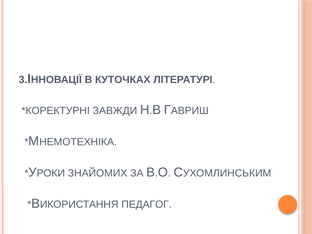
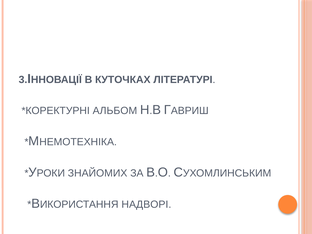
ЗАВЖДИ: ЗАВЖДИ -> АЛЬБОМ (115, 111)
ПЕДАГОГ: ПЕДАГОГ -> НАДВОРІ (146, 204)
